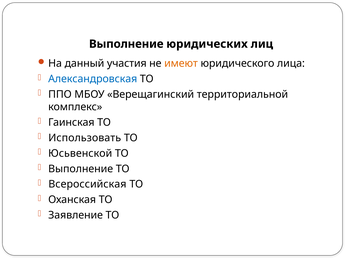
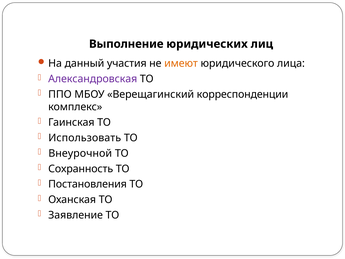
Александровская colour: blue -> purple (93, 79)
территориальной: территориальной -> корреспонденции (243, 94)
Юсьвенской: Юсьвенской -> Внеурочной (80, 153)
Выполнение: Выполнение -> Сохранность (81, 169)
Всероссийская: Всероссийская -> Постановления (88, 184)
